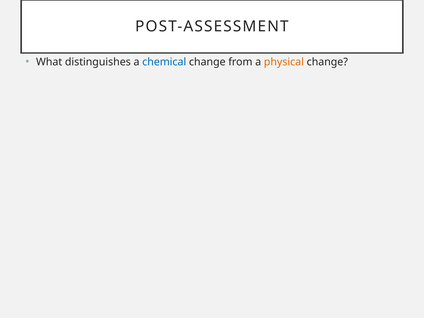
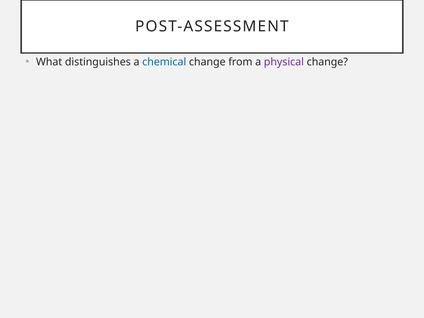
physical colour: orange -> purple (284, 62)
